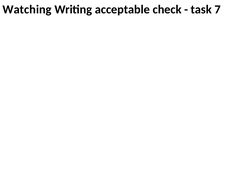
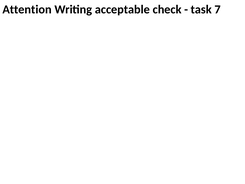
Watching: Watching -> Attention (27, 9)
